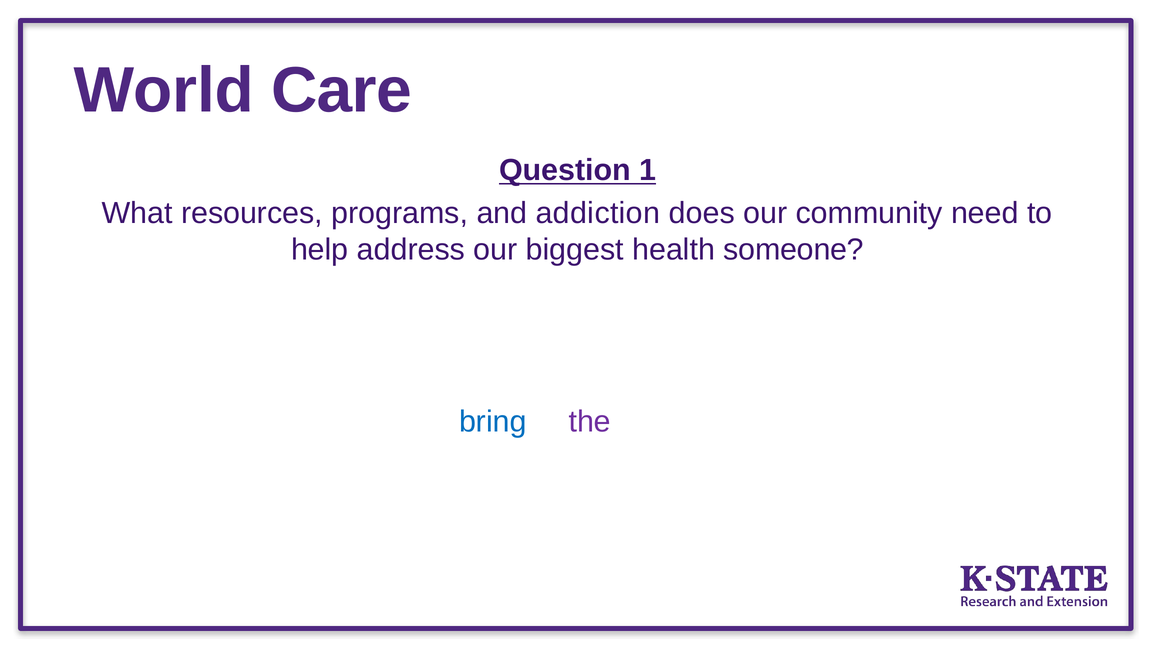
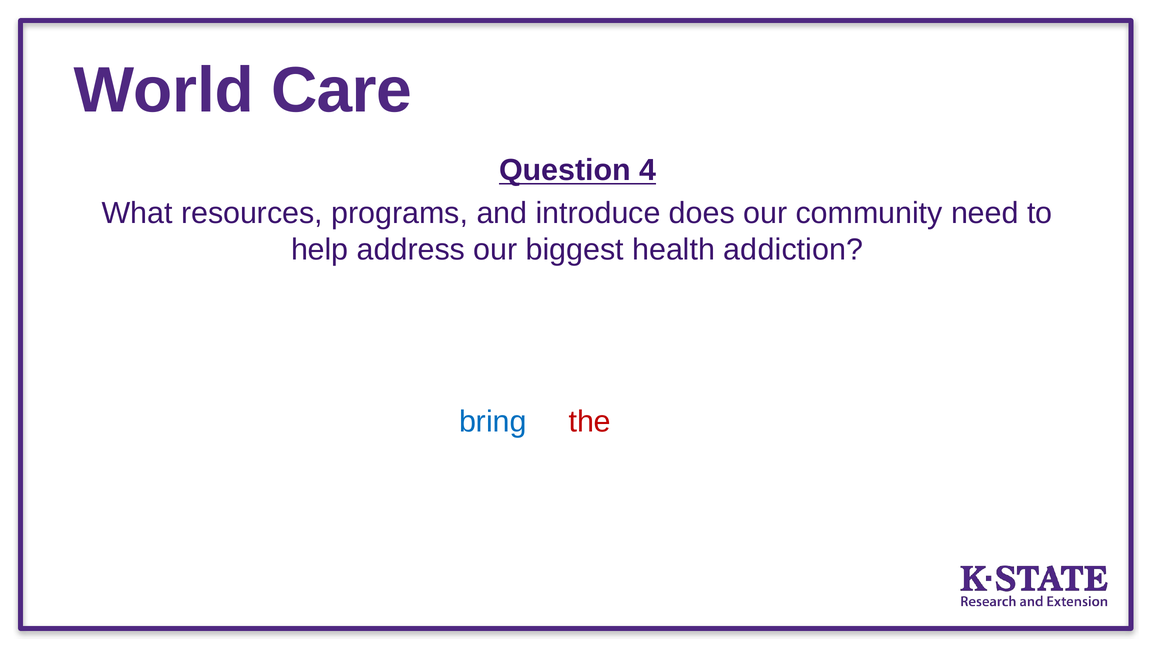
1: 1 -> 4 (648, 170)
addiction: addiction -> introduce (598, 213)
someone: someone -> addiction (793, 250)
the colour: purple -> red (590, 422)
